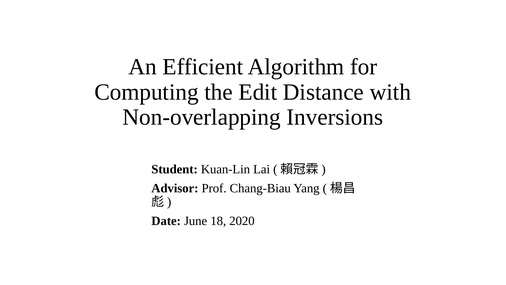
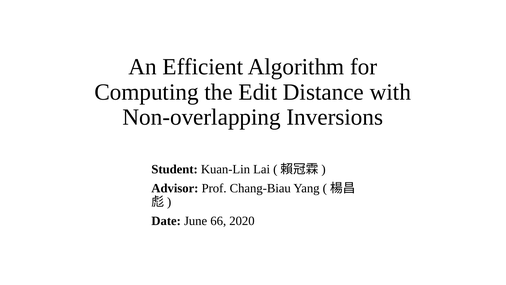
18: 18 -> 66 (218, 221)
